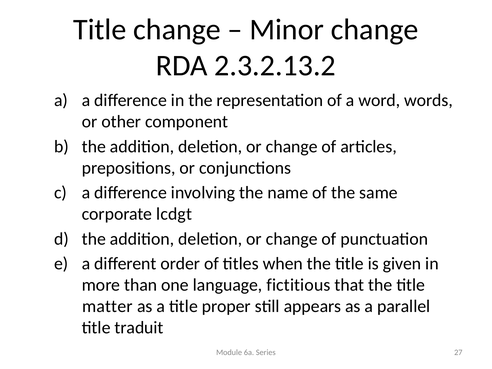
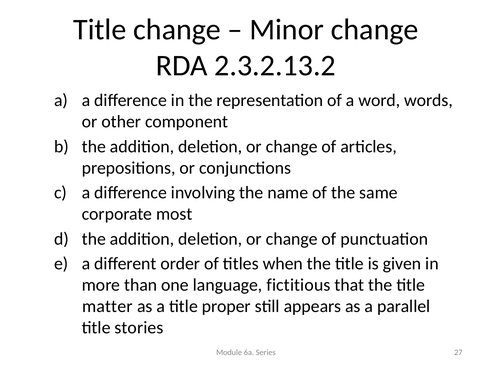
lcdgt: lcdgt -> most (174, 214)
traduit: traduit -> stories (139, 328)
